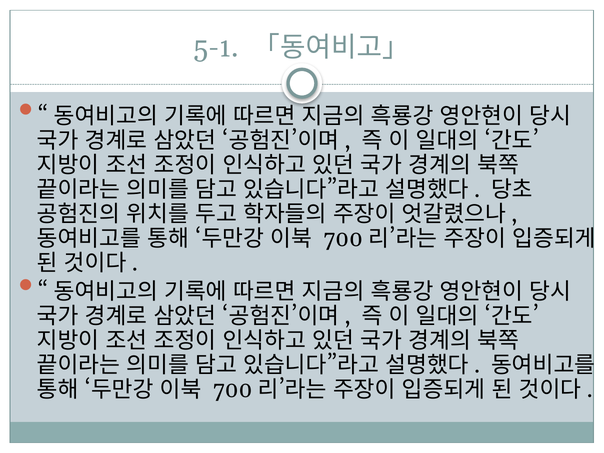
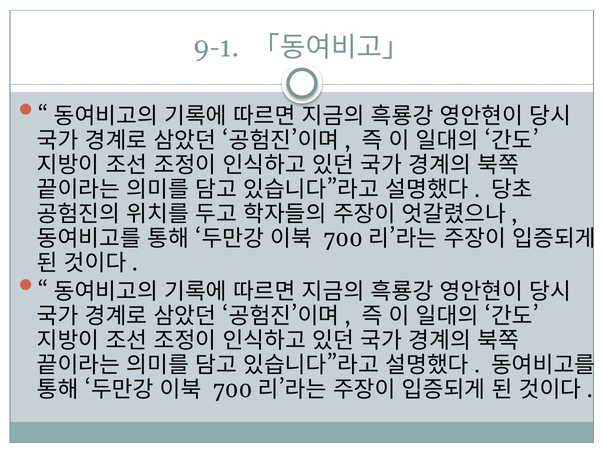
5-1: 5-1 -> 9-1 (217, 48)
